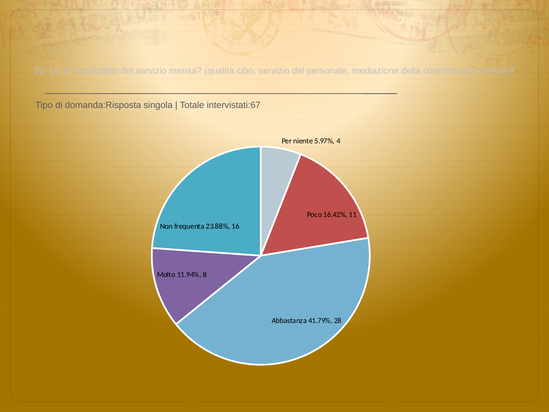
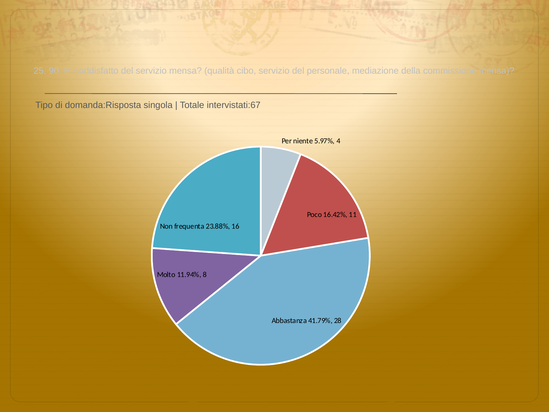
14: 14 -> 90 (55, 71)
